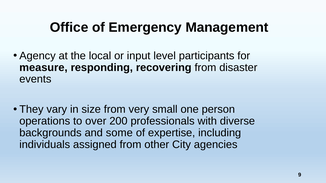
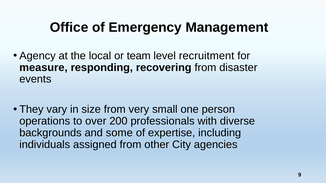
input: input -> team (139, 56)
participants: participants -> recruitment (207, 56)
